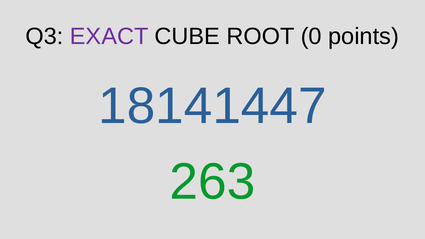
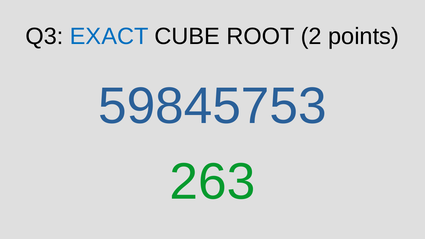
EXACT colour: purple -> blue (109, 36)
0: 0 -> 2 (311, 36)
18141447: 18141447 -> 59845753 (212, 106)
